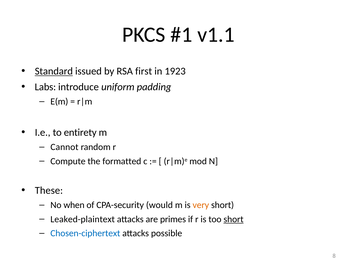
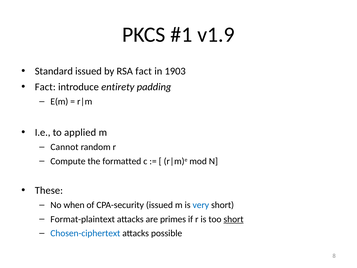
v1.1: v1.1 -> v1.9 (216, 35)
Standard underline: present -> none (54, 71)
RSA first: first -> fact (144, 71)
1923: 1923 -> 1903 (175, 71)
Labs: Labs -> Fact (45, 87)
uniform: uniform -> entirety (118, 87)
entirety: entirety -> applied (80, 132)
CPA-security would: would -> issued (159, 205)
very colour: orange -> blue (201, 205)
Leaked-plaintext: Leaked-plaintext -> Format-plaintext (83, 219)
